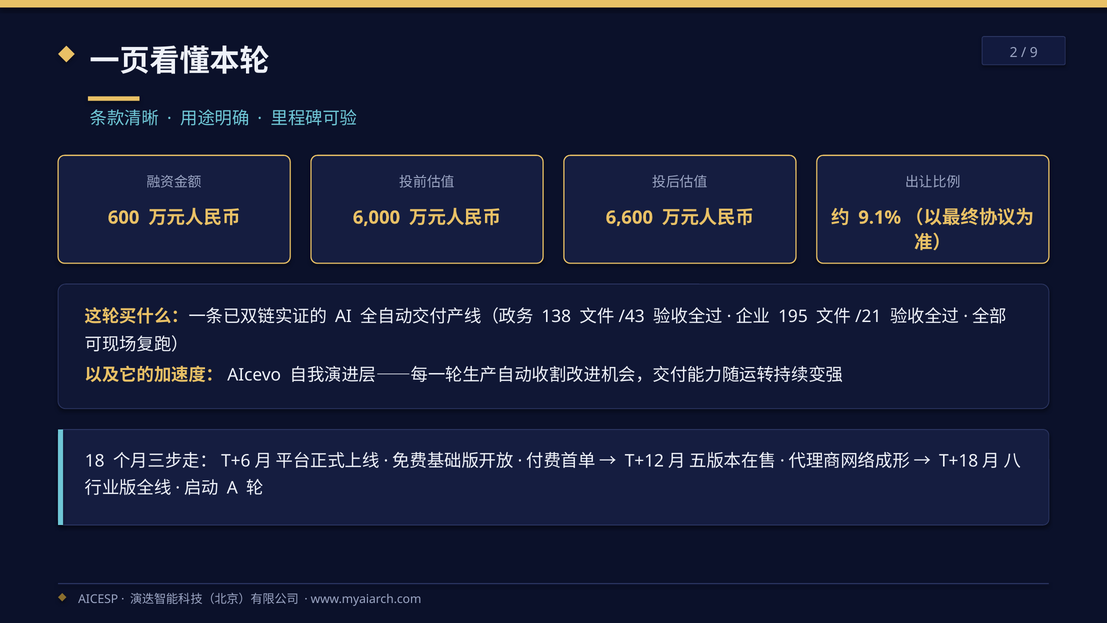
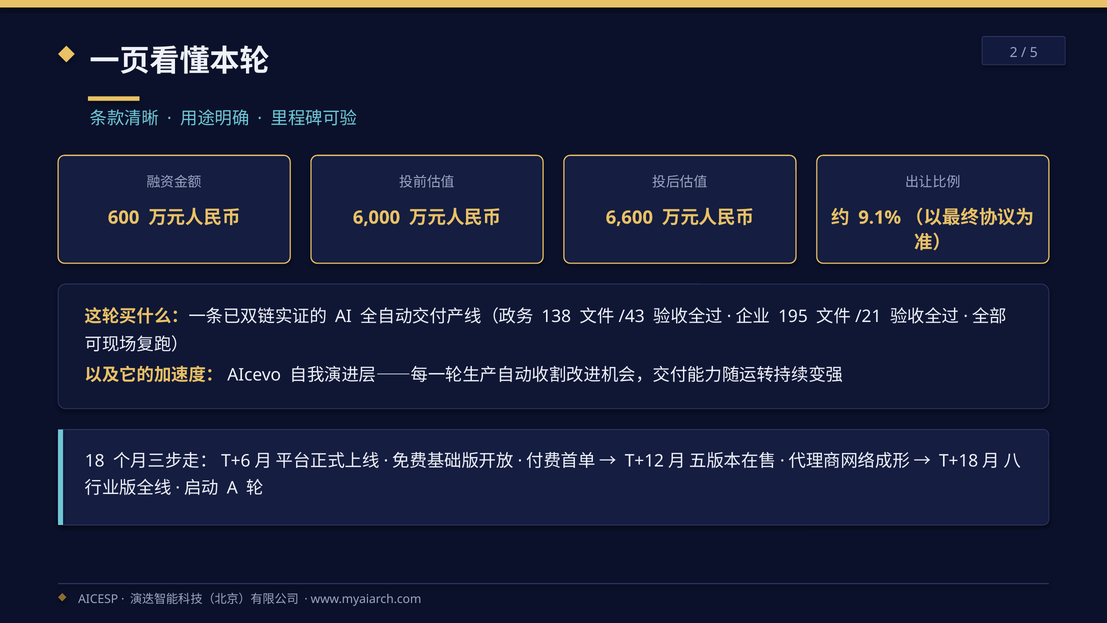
9: 9 -> 5 (1034, 53)
